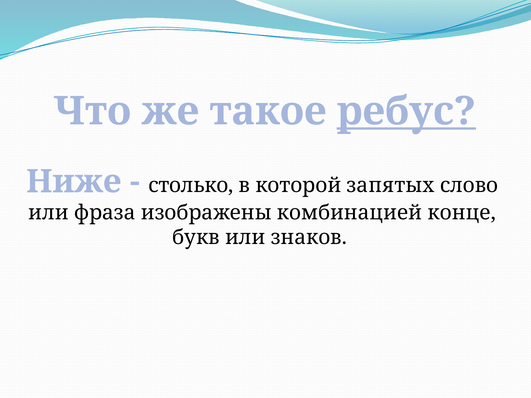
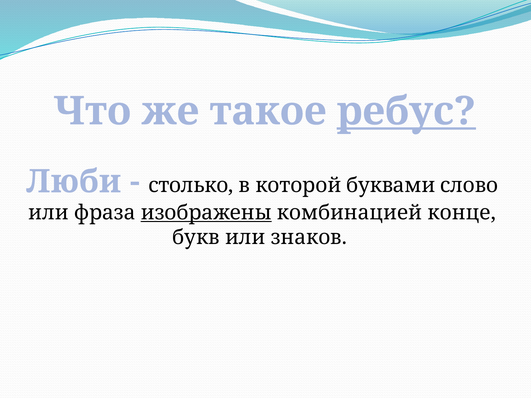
Ниже: Ниже -> Люби (74, 182)
запятых: запятых -> буквами (391, 186)
изображены underline: none -> present (206, 213)
